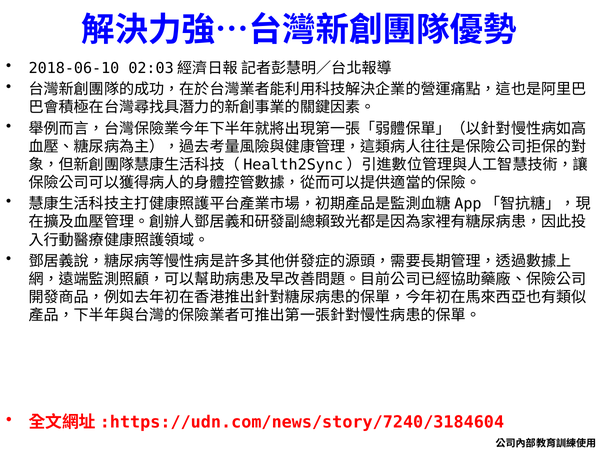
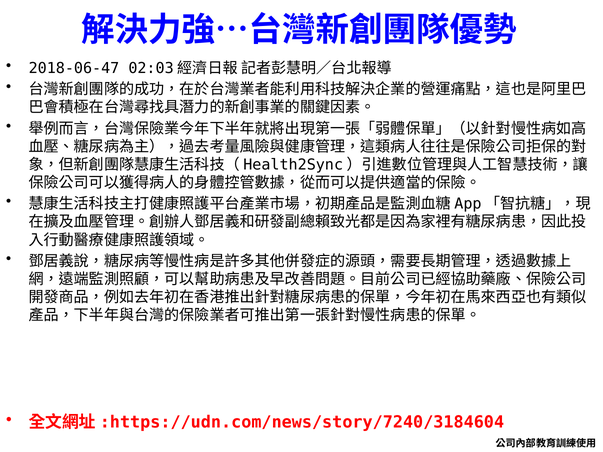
2018-06-10: 2018-06-10 -> 2018-06-47 (74, 68)
